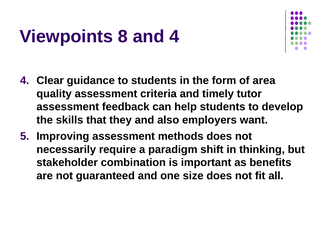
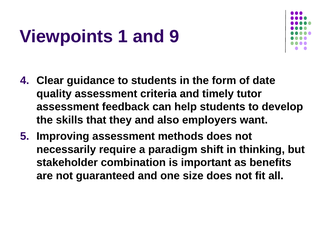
8: 8 -> 1 (123, 36)
and 4: 4 -> 9 (174, 36)
area: area -> date (264, 81)
